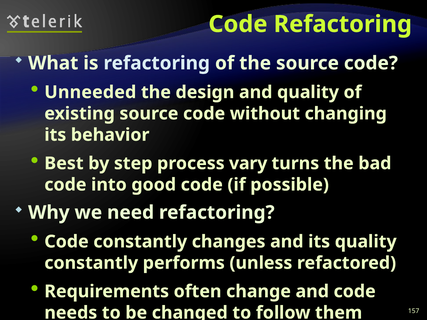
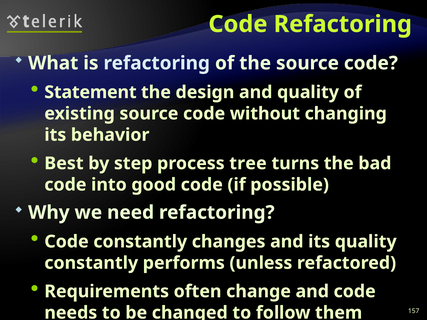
Unneeded: Unneeded -> Statement (90, 92)
vary: vary -> tree (248, 163)
